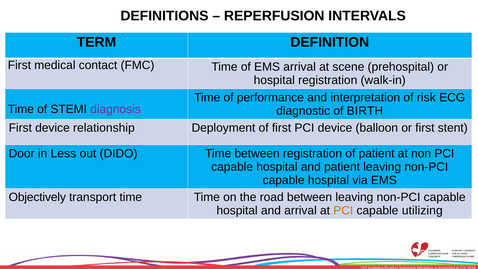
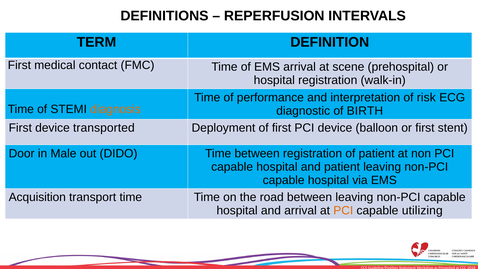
diagnosis colour: purple -> orange (115, 109)
relationship: relationship -> transported (104, 128)
Less: Less -> Male (63, 153)
Objectively: Objectively -> Acquisition (37, 197)
